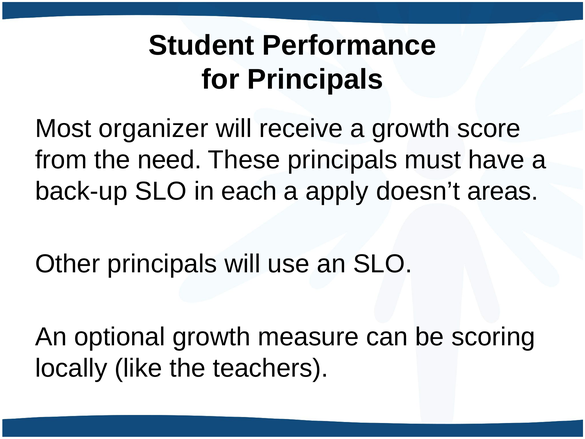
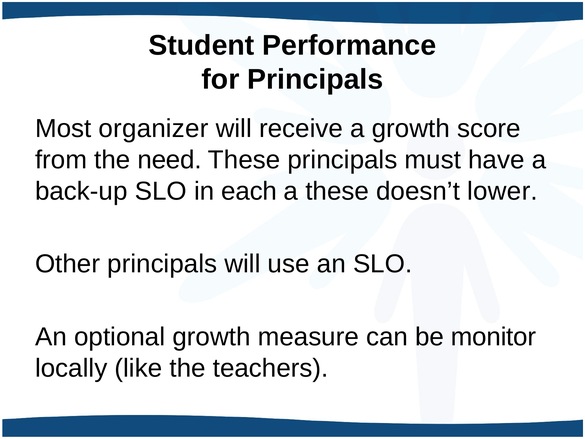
a apply: apply -> these (337, 191)
areas: areas -> lower (503, 191)
scoring: scoring -> monitor (493, 337)
